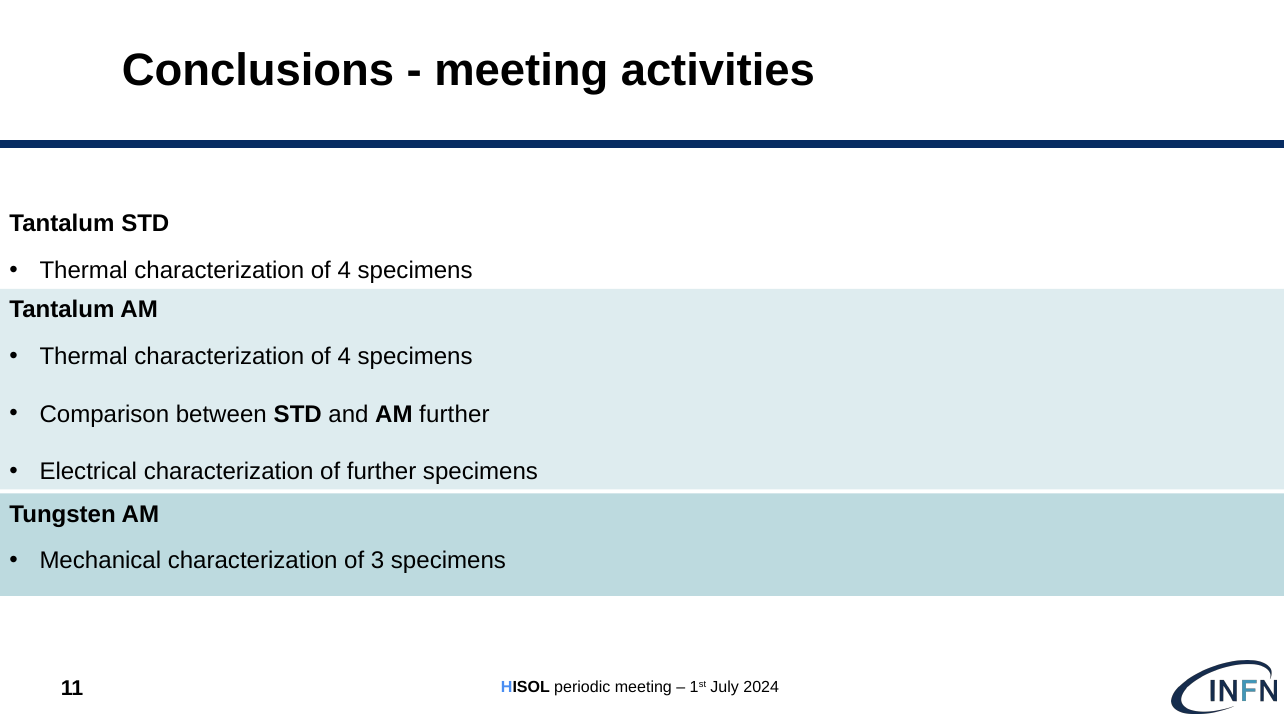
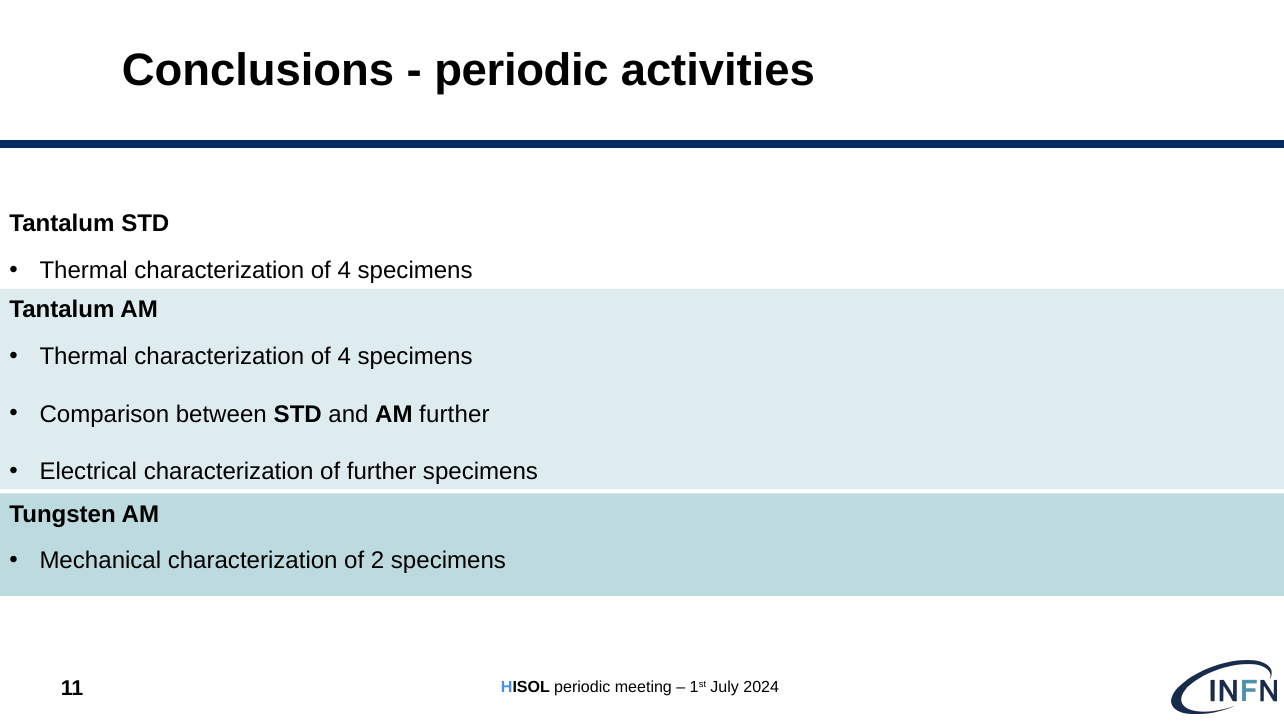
meeting: meeting -> periodic (521, 71)
3: 3 -> 2 (378, 561)
